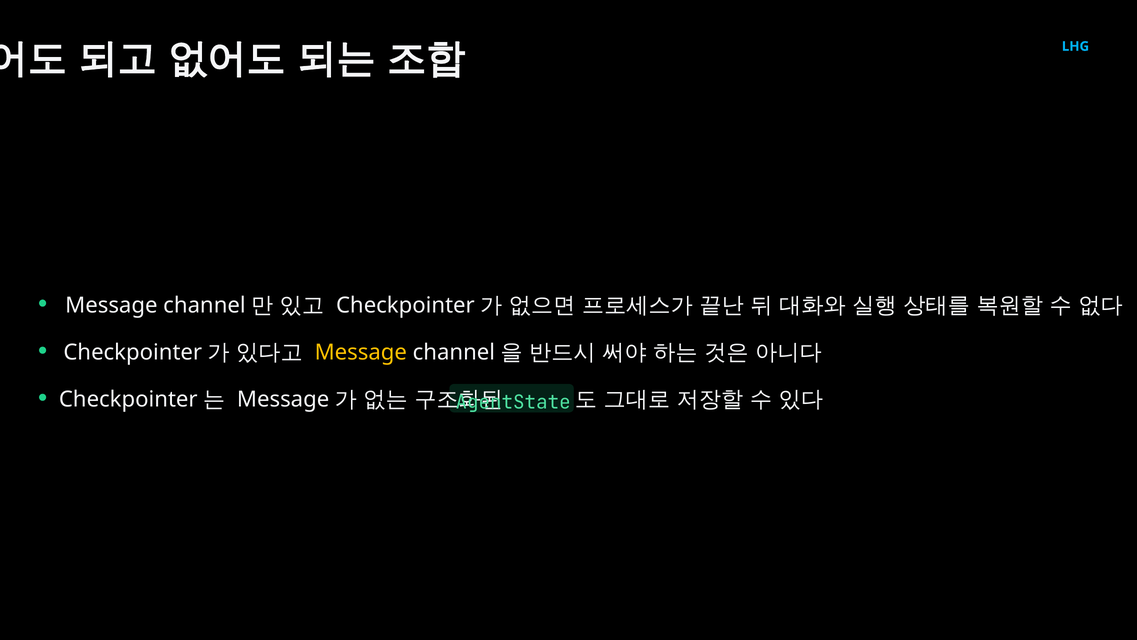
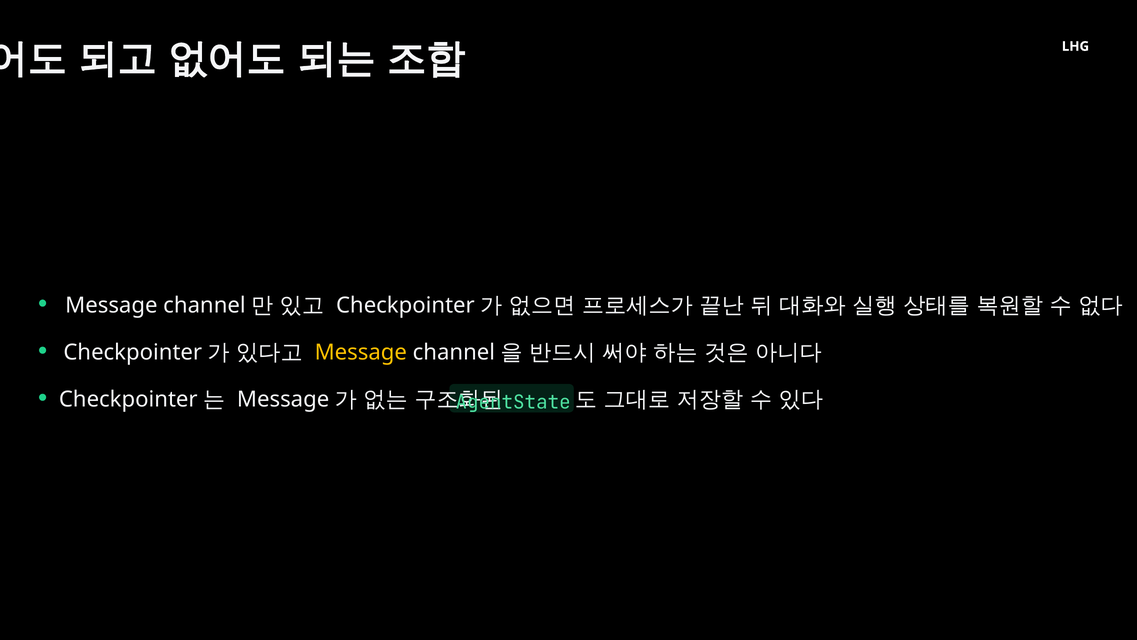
LHG colour: light blue -> white (1075, 46)
